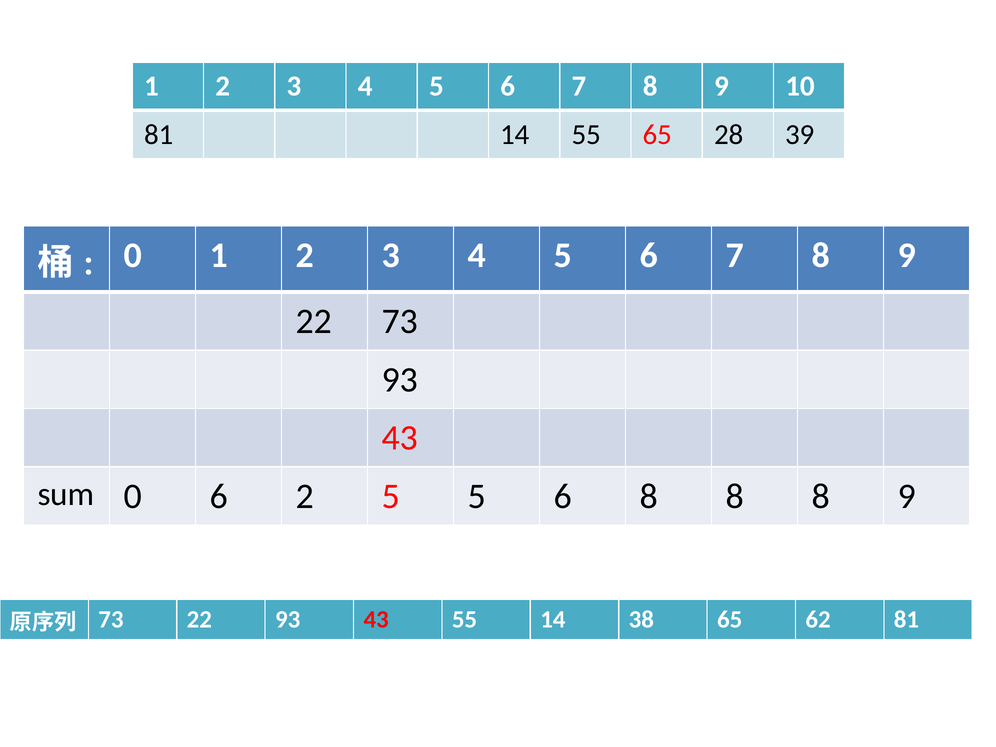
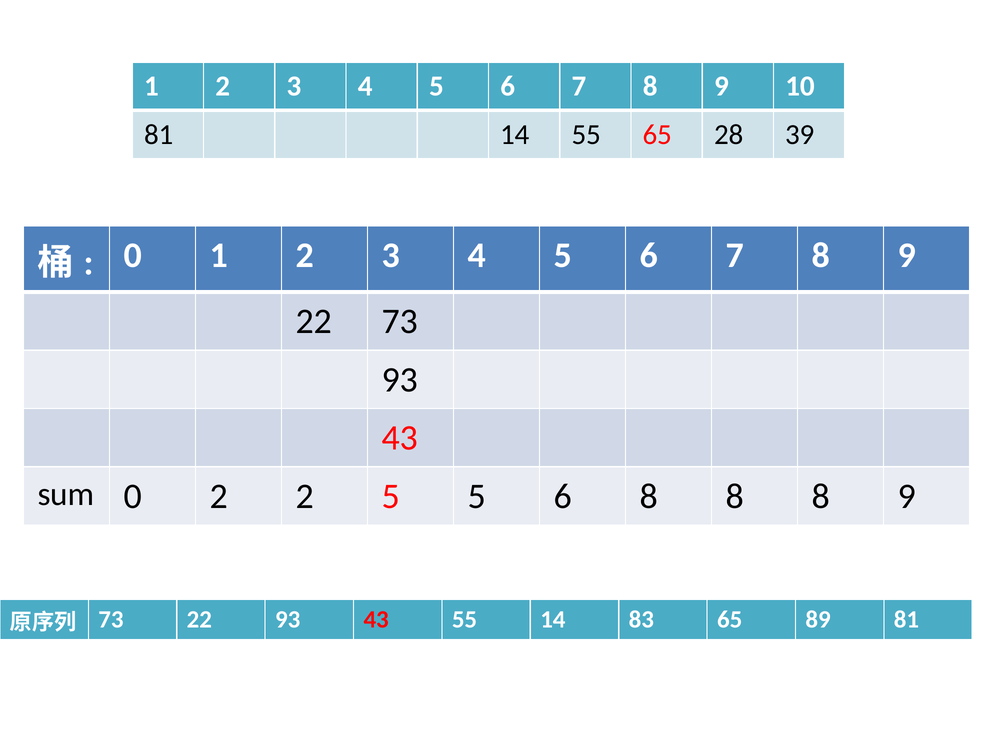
0 6: 6 -> 2 (219, 496)
38: 38 -> 83 (641, 620)
62: 62 -> 89 (818, 620)
